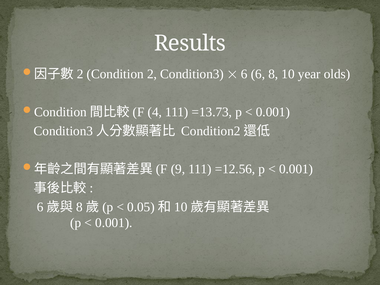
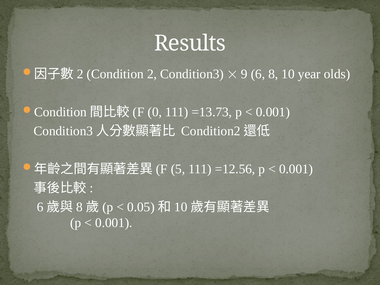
6: 6 -> 9 (244, 74)
4: 4 -> 0 (155, 112)
9: 9 -> 5 (178, 169)
